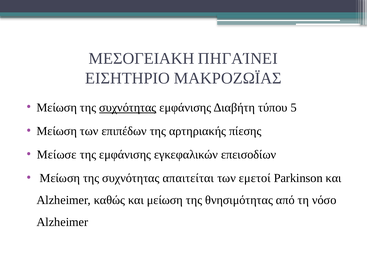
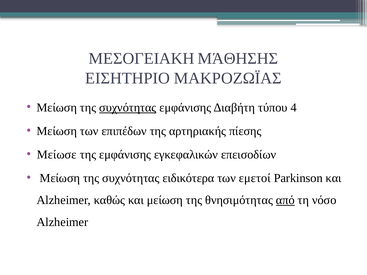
ΠΗΓΑΊΝΕΙ: ΠΗΓΑΊΝΕΙ -> ΜΆΘΗΣΗΣ (238, 59)
5: 5 -> 4 (294, 108)
απαιτείται: απαιτείται -> ειδικότερα (188, 178)
από underline: none -> present (285, 200)
